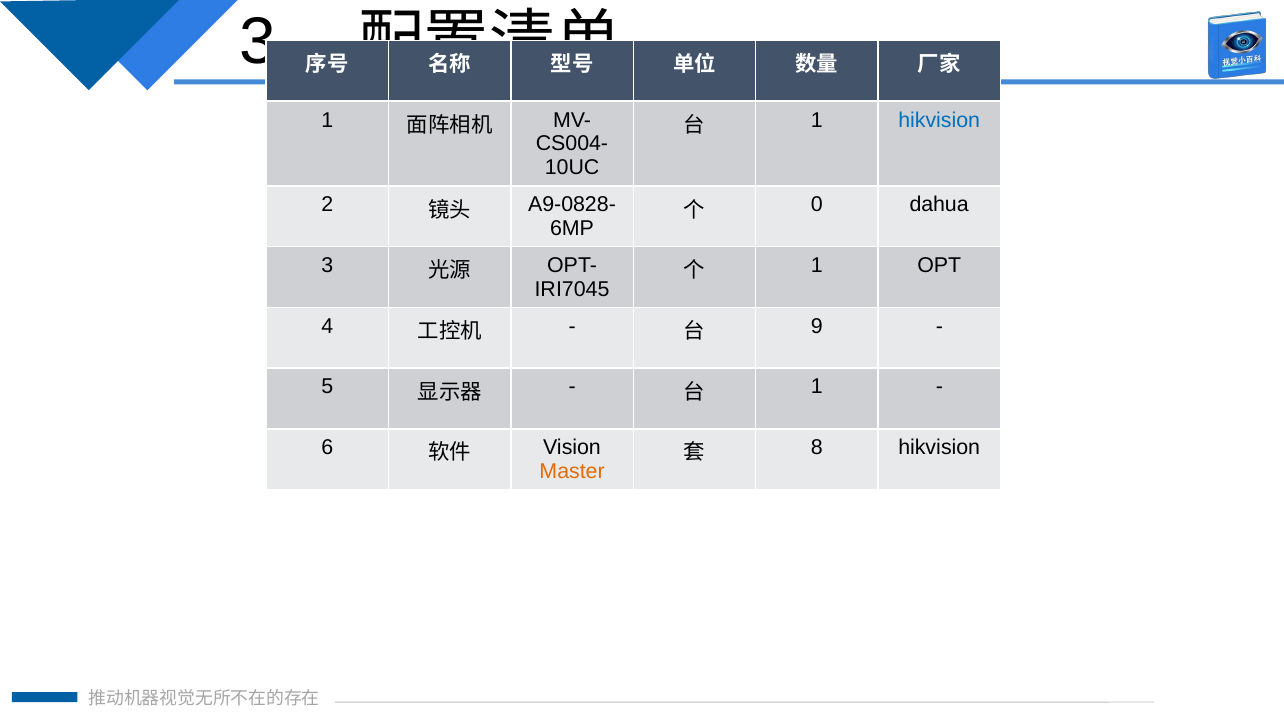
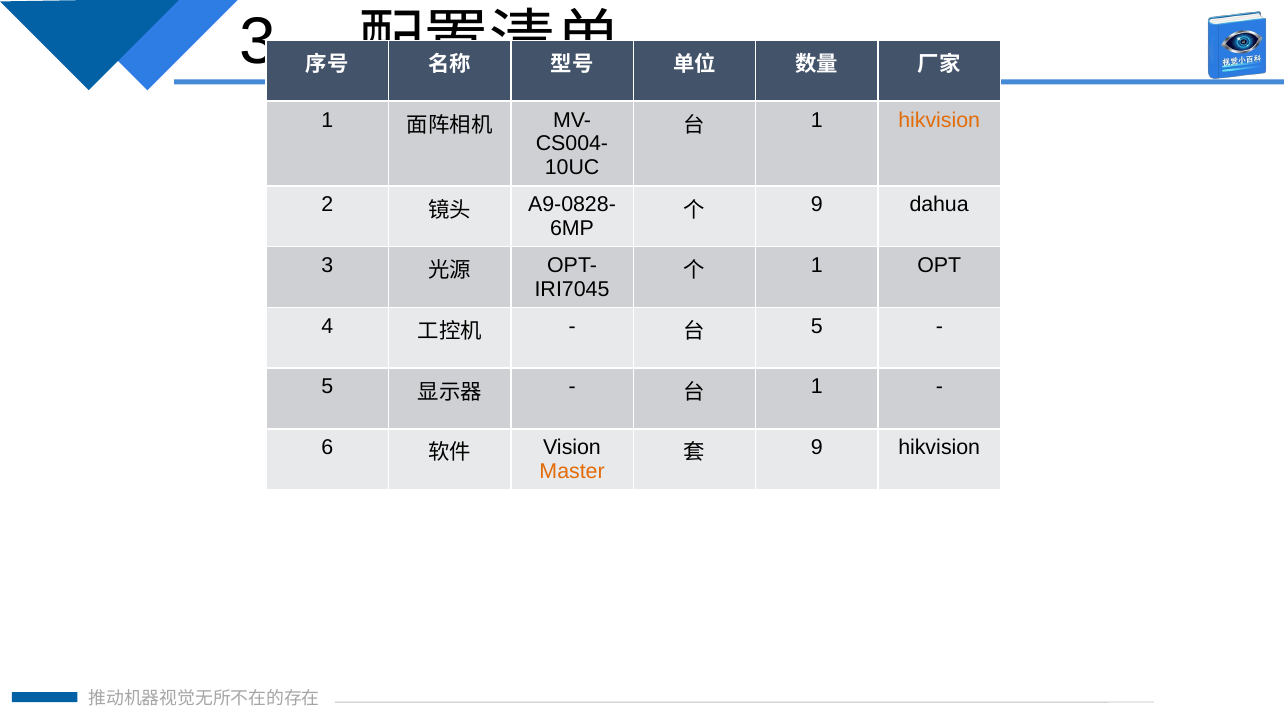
hikvision colour: blue -> orange (939, 120)
0: 0 -> 9 (817, 205)
9: 9 -> 5 (817, 326)
8: 8 -> 9 (817, 448)
